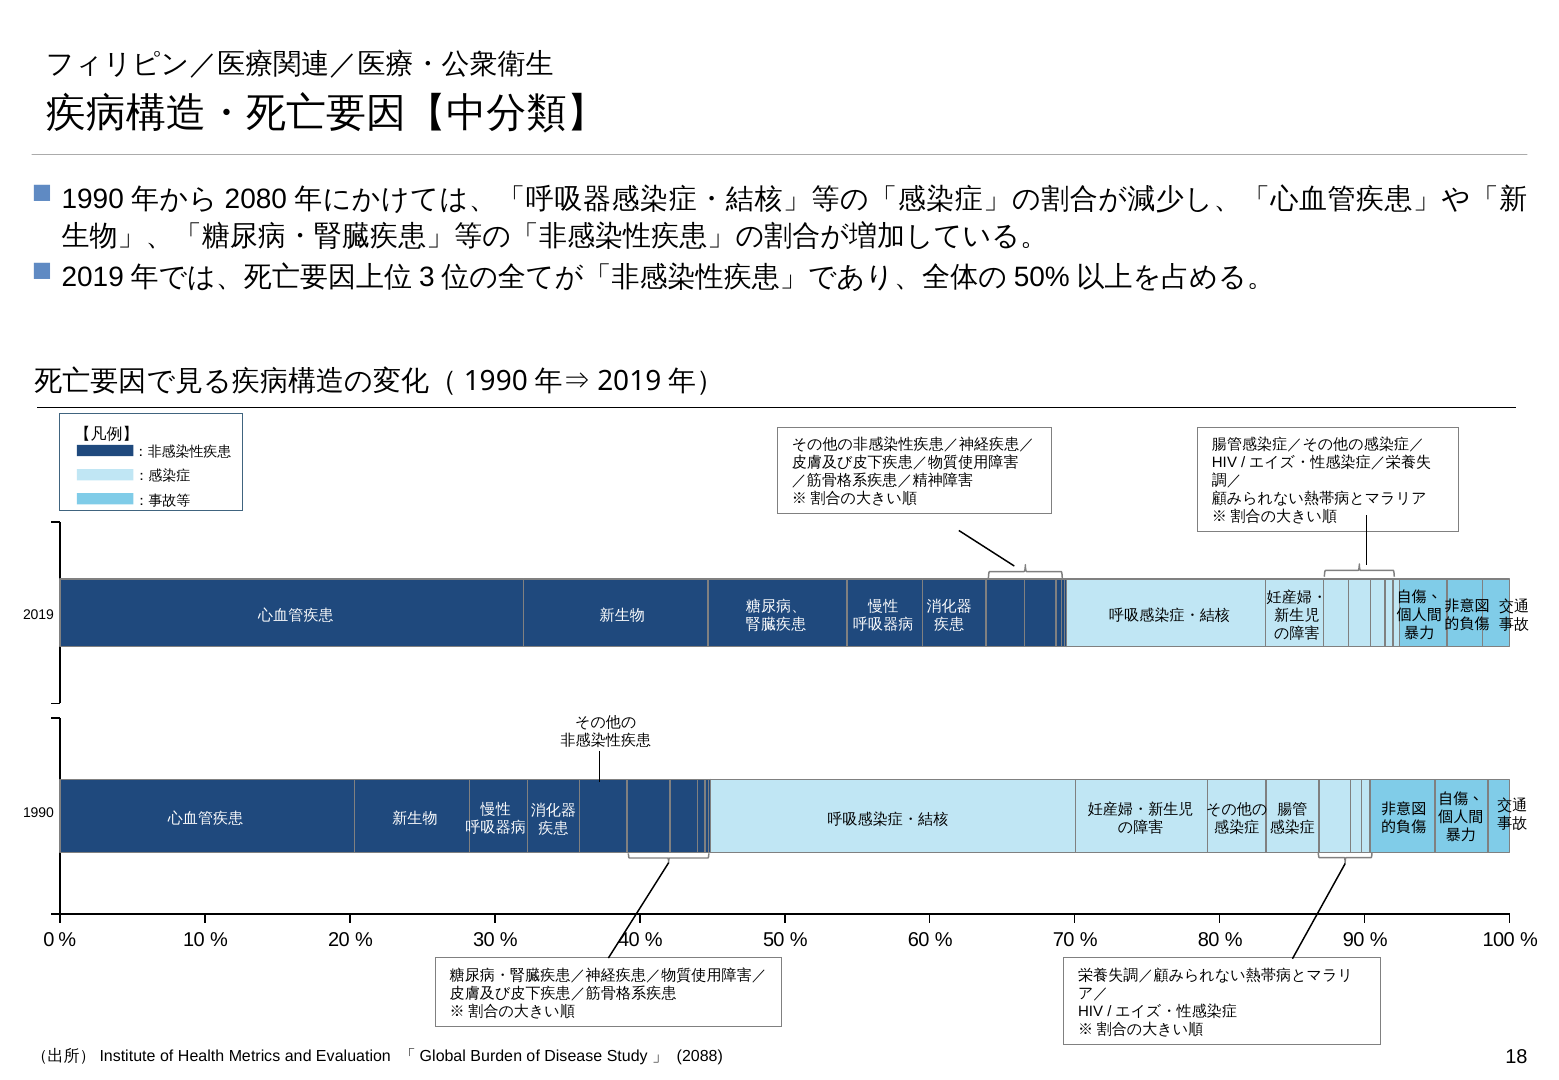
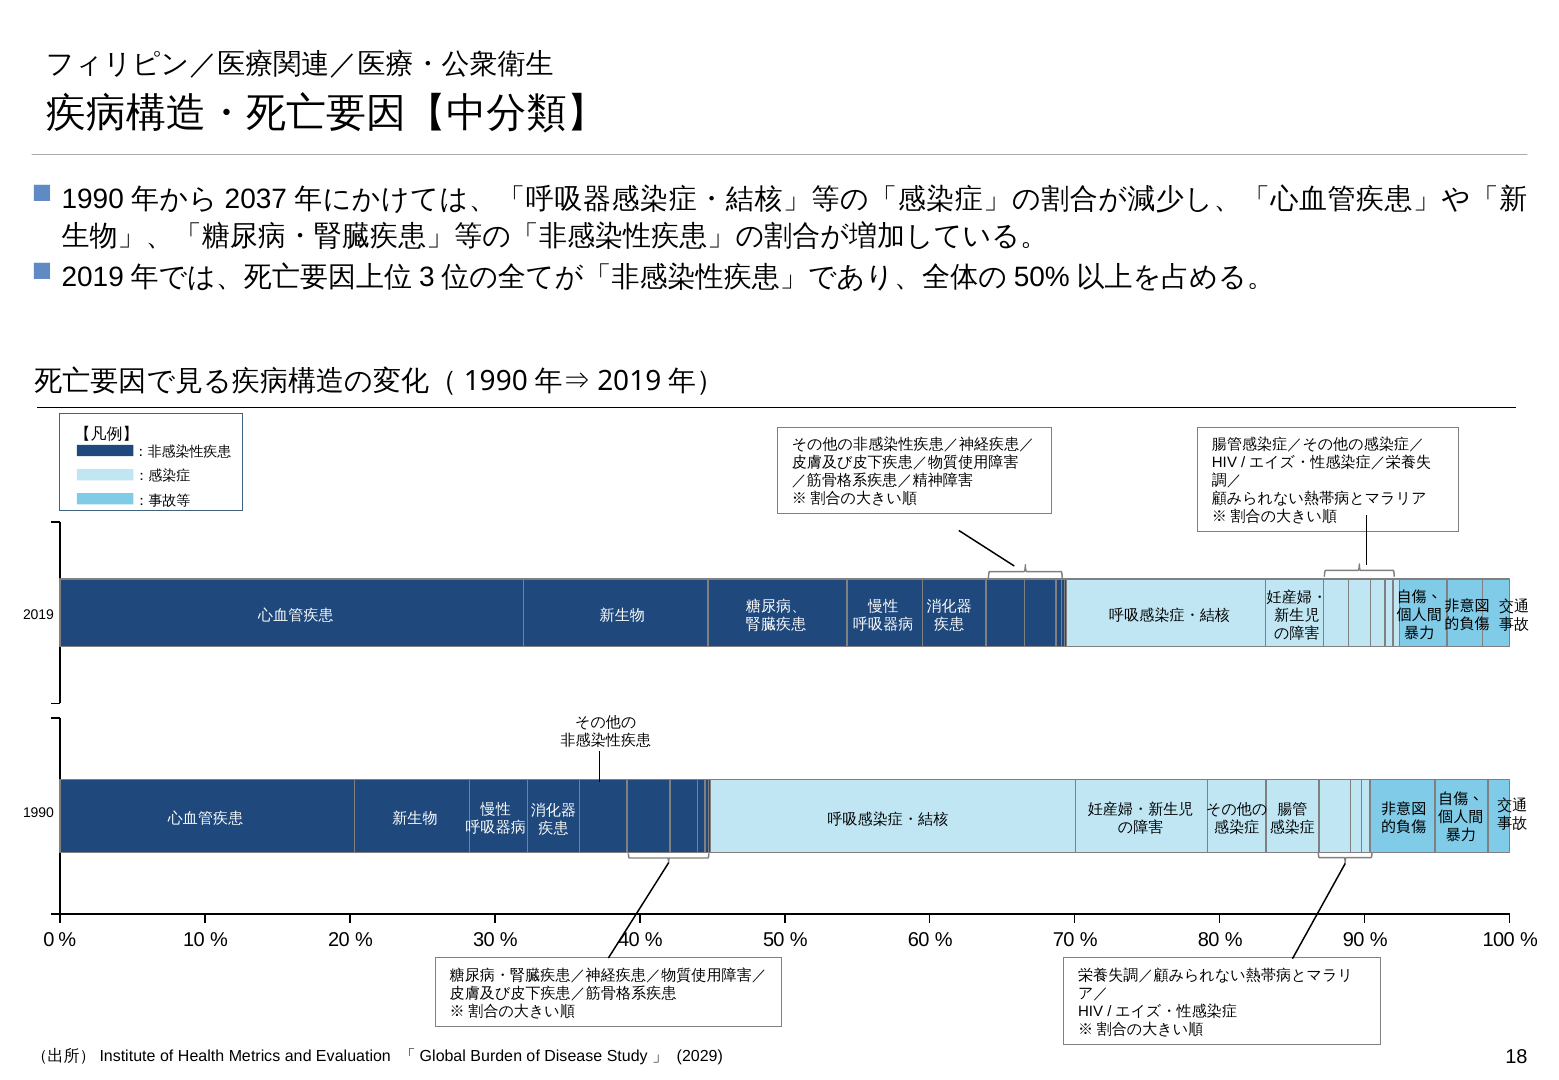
2080: 2080 -> 2037 (256, 199)
2088: 2088 -> 2029 (700, 1055)
